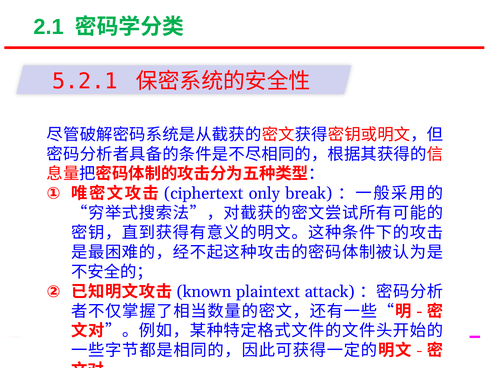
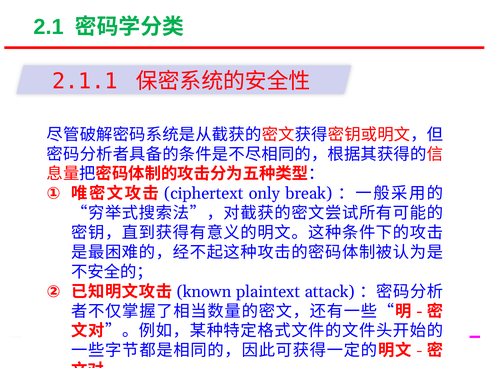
5.2.1: 5.2.1 -> 2.1.1 (85, 81)
